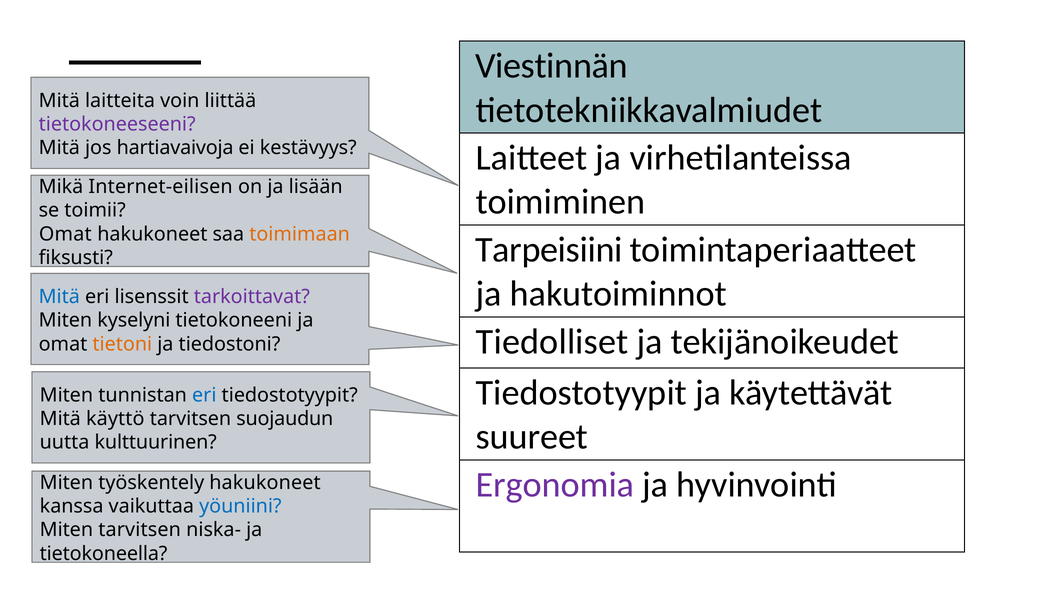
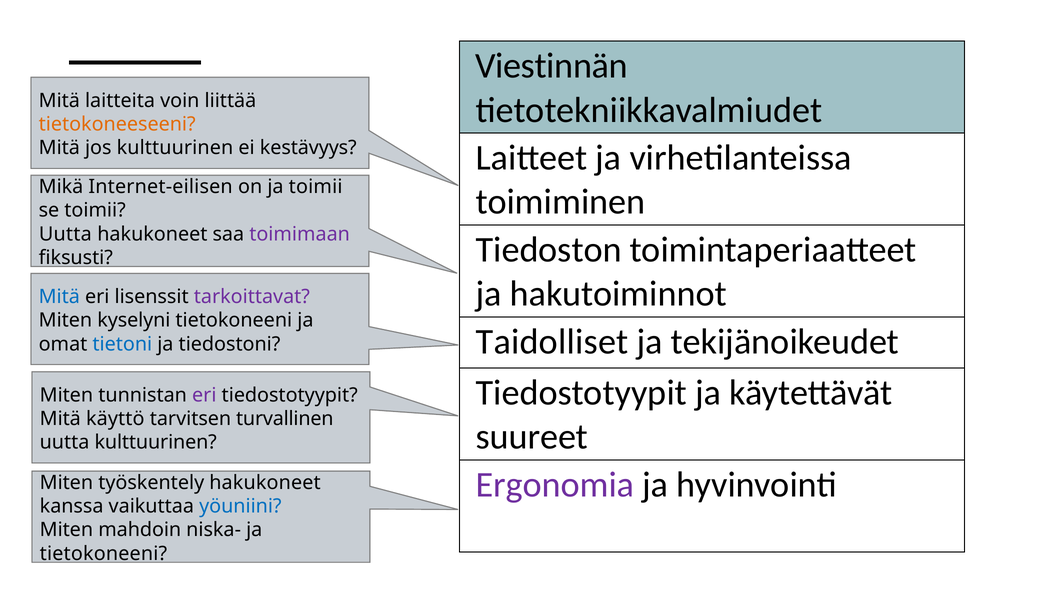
tietokoneeseeni colour: purple -> orange (117, 124)
jos hartiavaivoja: hartiavaivoja -> kulttuurinen (175, 148)
ja lisään: lisään -> toimii (316, 187)
Omat: Omat -> Uutta (65, 234)
toimimaan colour: orange -> purple (300, 234)
Tarpeisiini: Tarpeisiini -> Tiedoston (549, 250)
Tiedolliset: Tiedolliset -> Taidolliset (552, 342)
tietoni colour: orange -> blue (122, 344)
eri colour: blue -> purple (204, 395)
suojaudun: suojaudun -> turvallinen (285, 419)
Miten tarvitsen: tarvitsen -> mahdoin (140, 530)
tietokoneella: tietokoneella -> tietokoneeni (103, 554)
